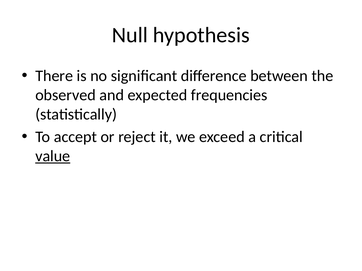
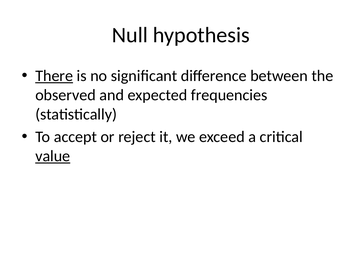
There underline: none -> present (54, 76)
